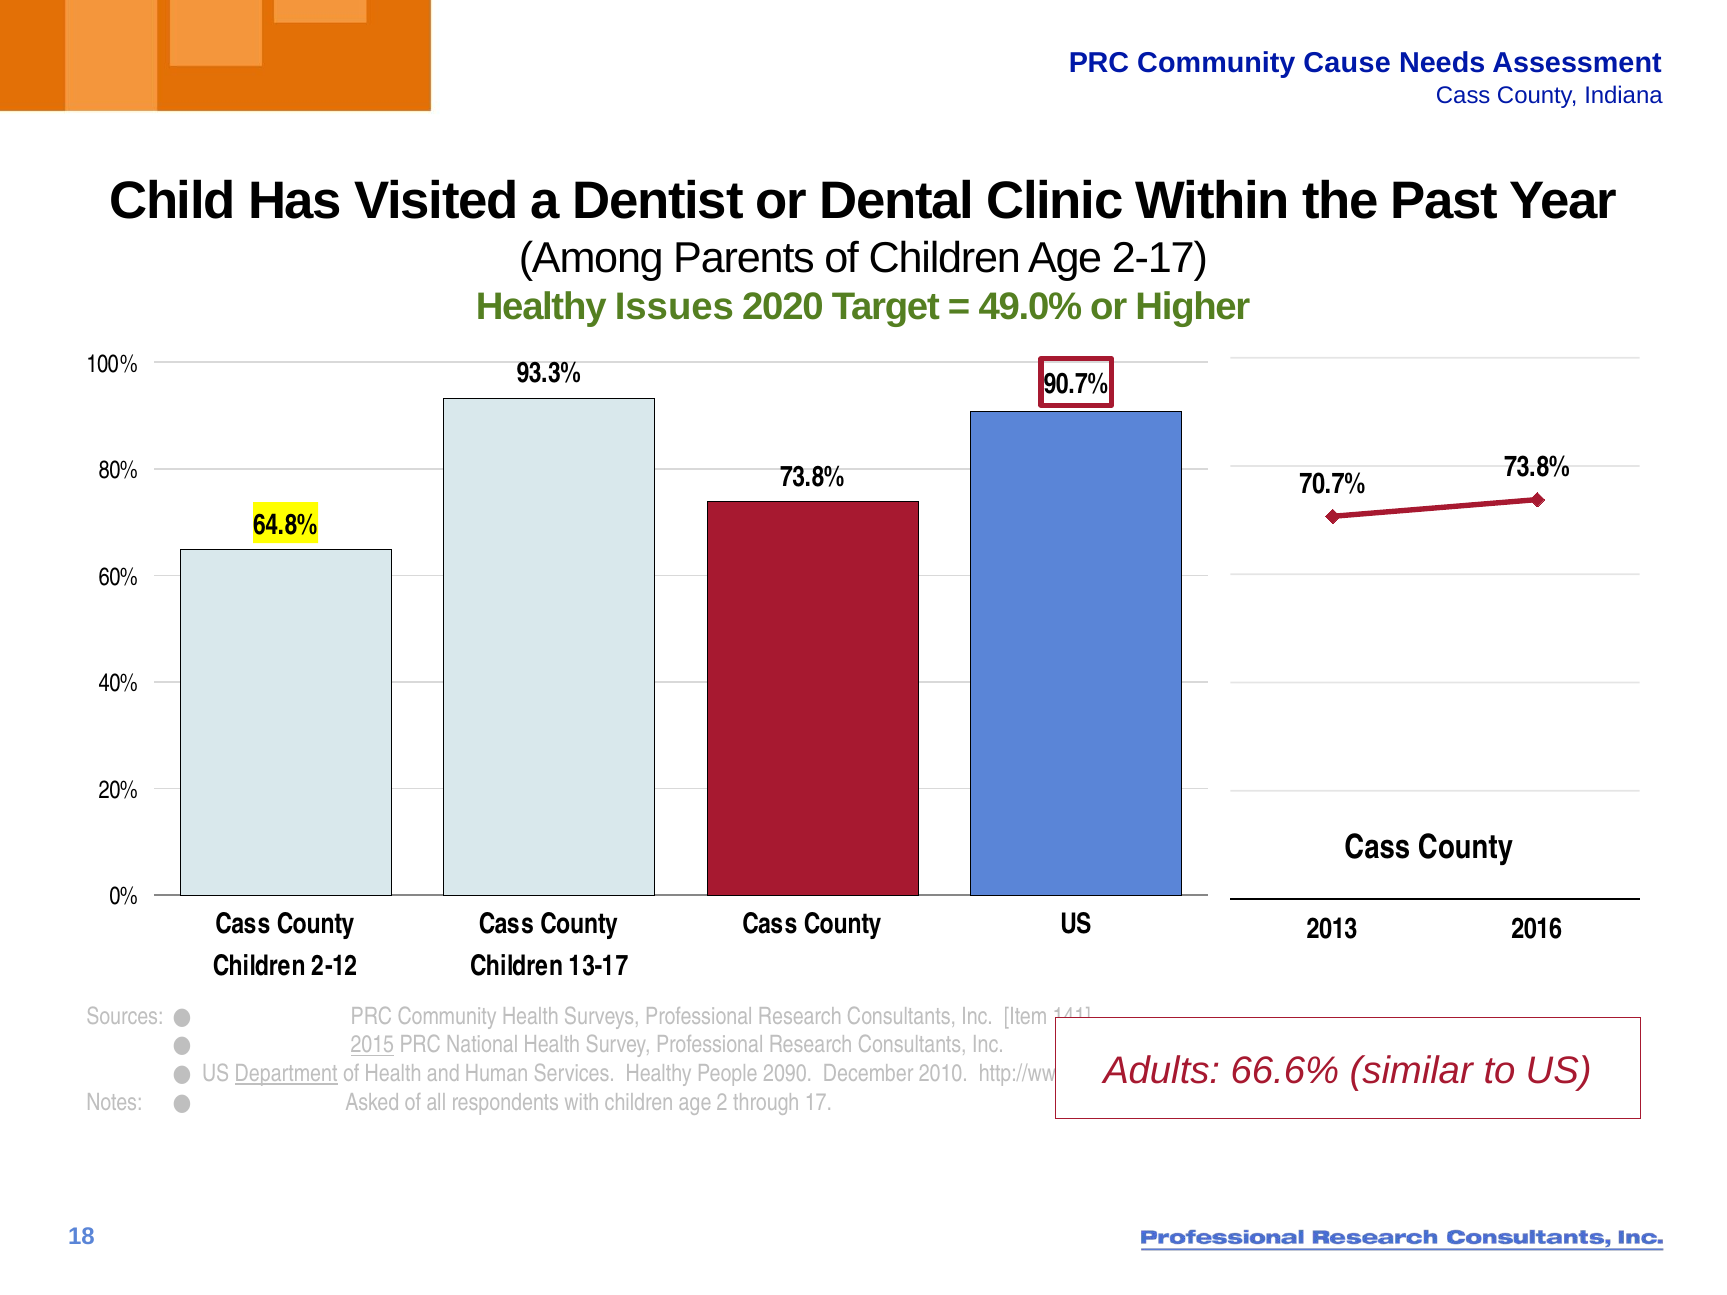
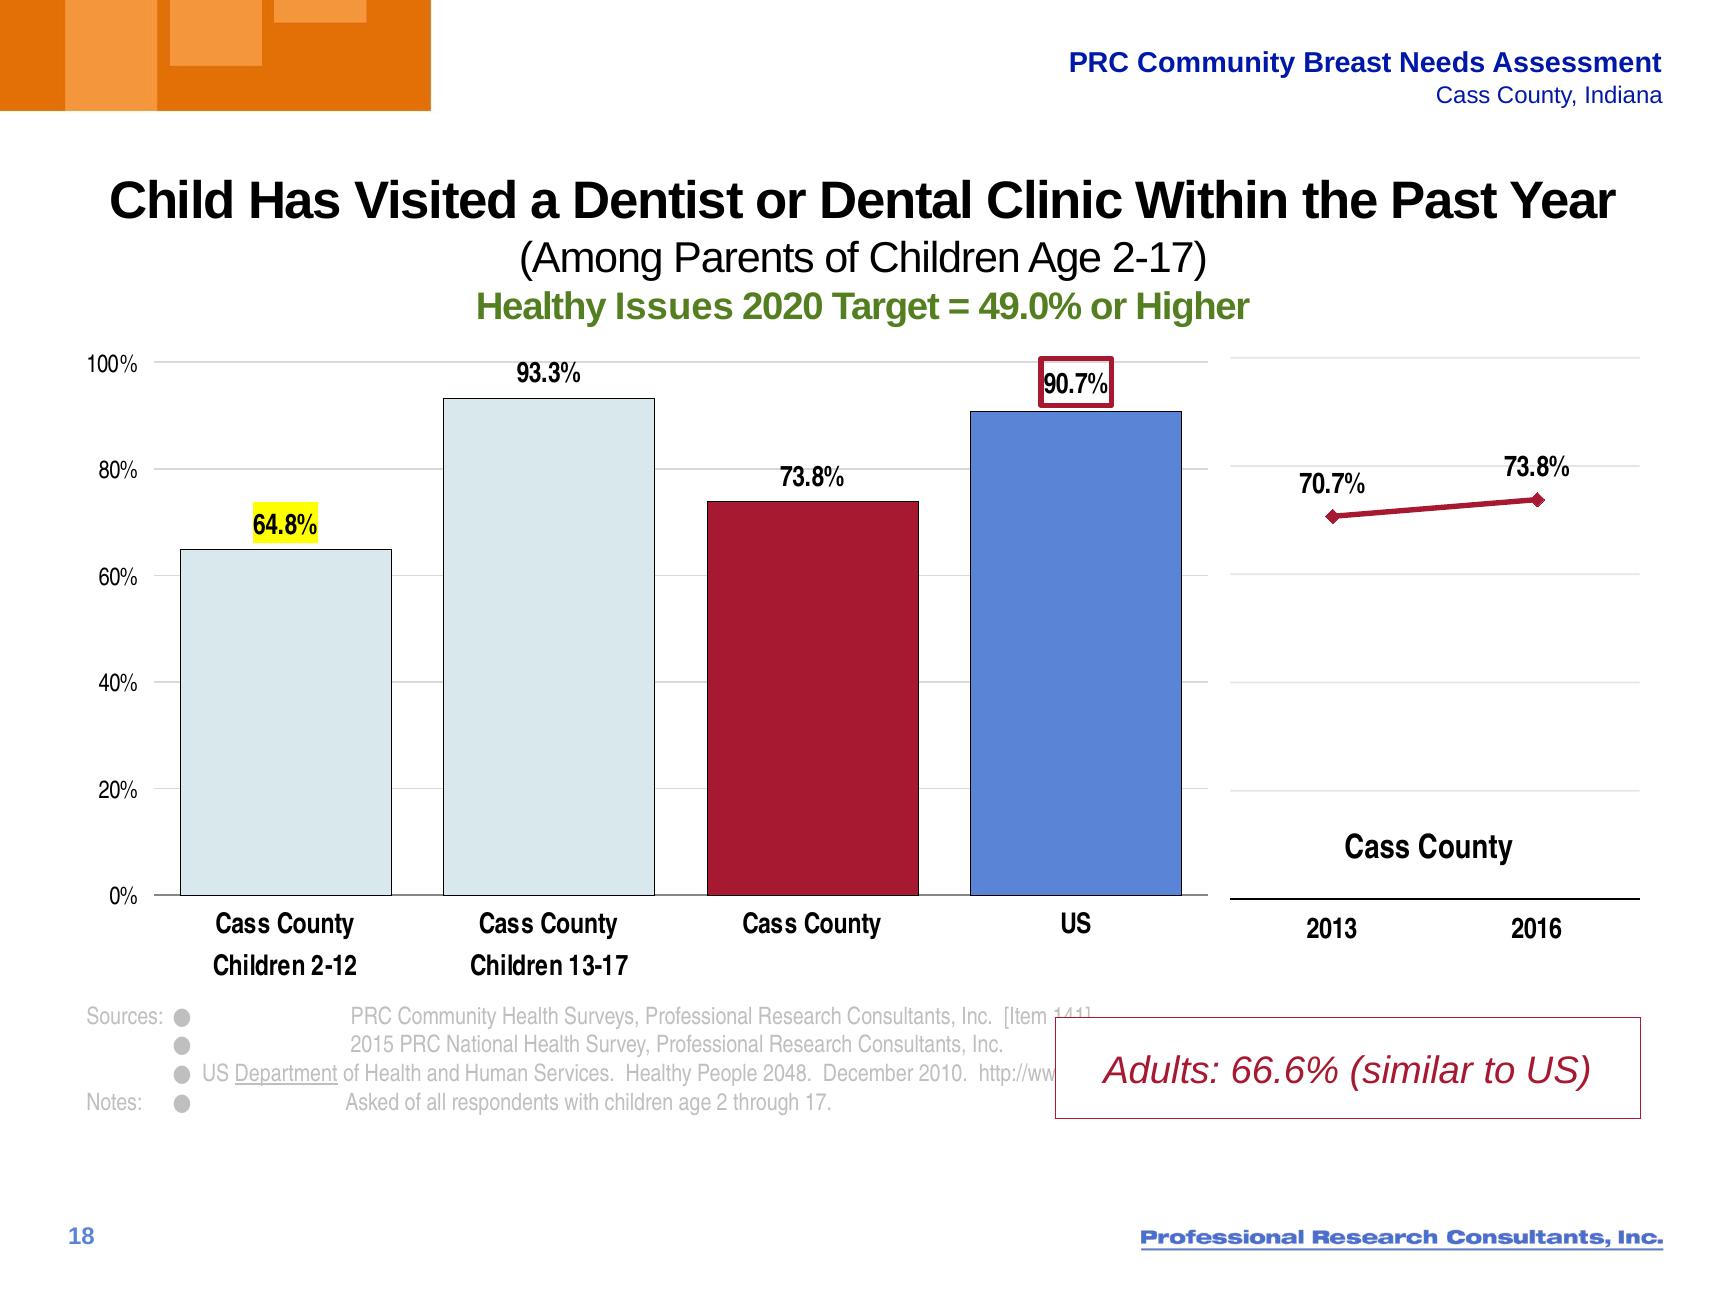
Cause: Cause -> Breast (1347, 63)
2015 underline: present -> none (372, 1045)
2090: 2090 -> 2048 (788, 1074)
